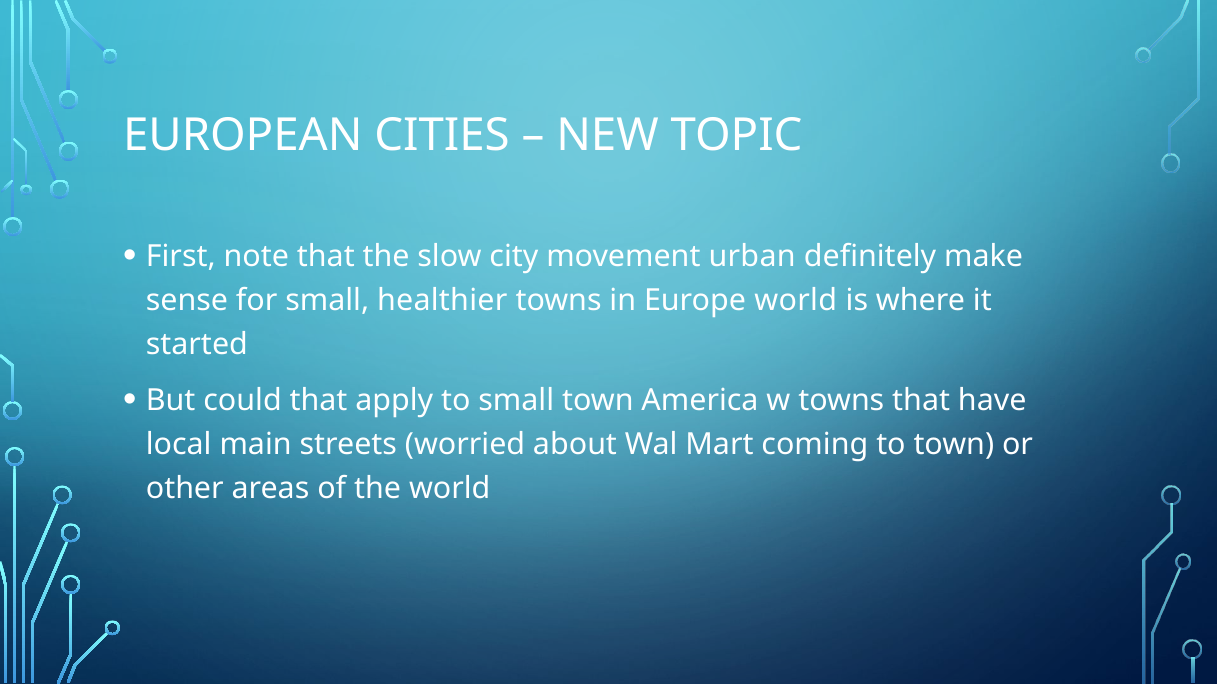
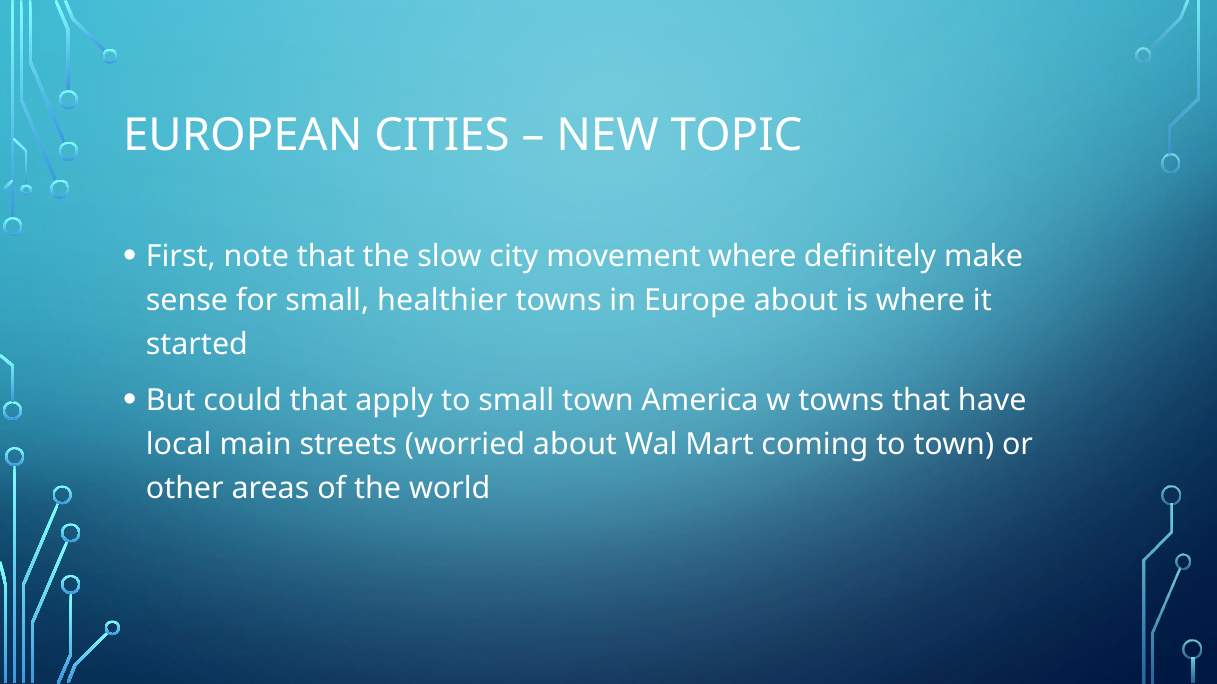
movement urban: urban -> where (752, 257)
Europe world: world -> about (796, 301)
